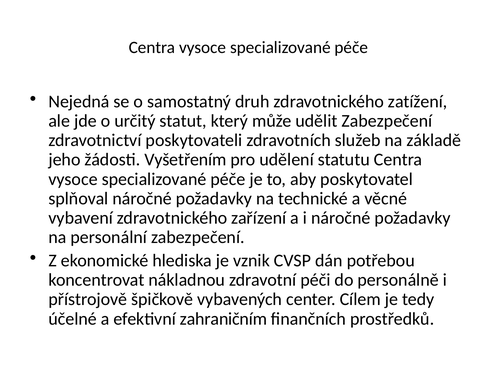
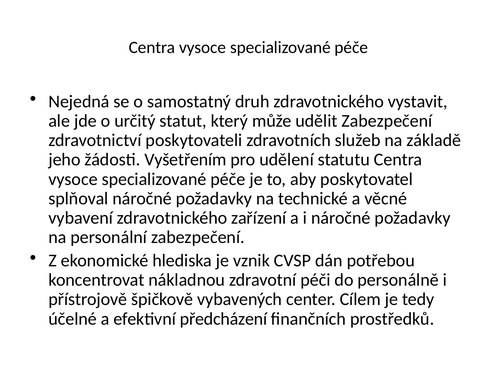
zatížení: zatížení -> vystavit (418, 101)
zahraničním: zahraničním -> předcházení (224, 319)
